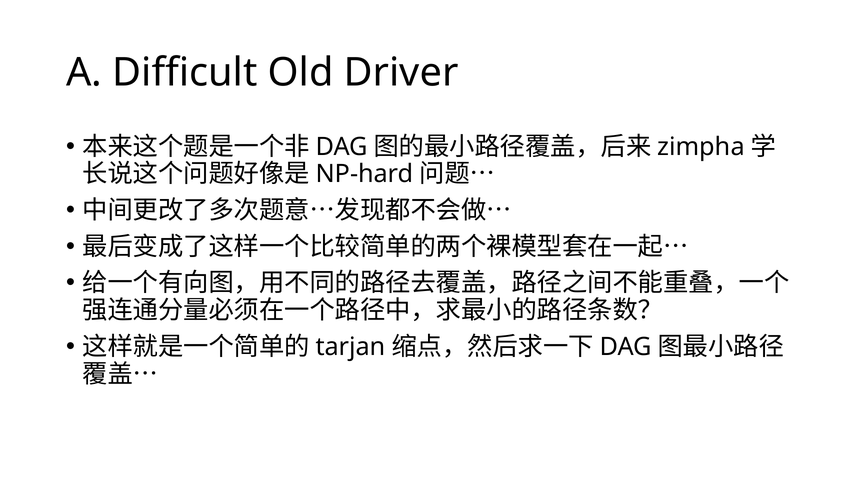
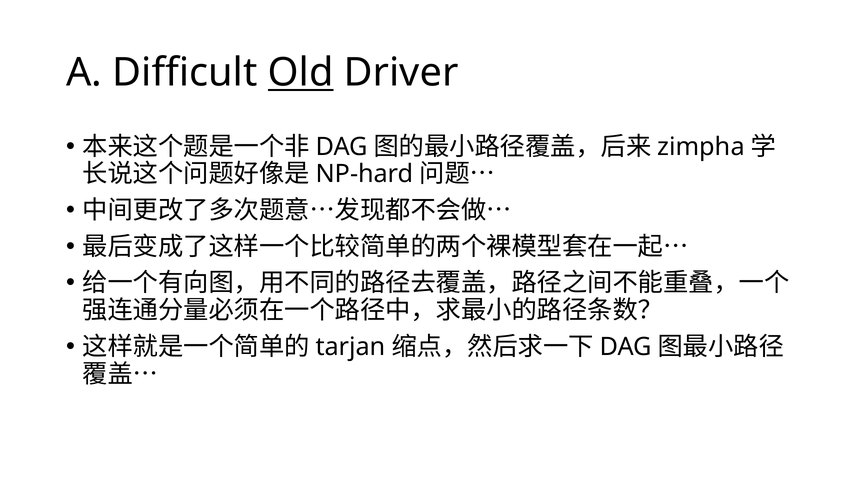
Old underline: none -> present (301, 73)
